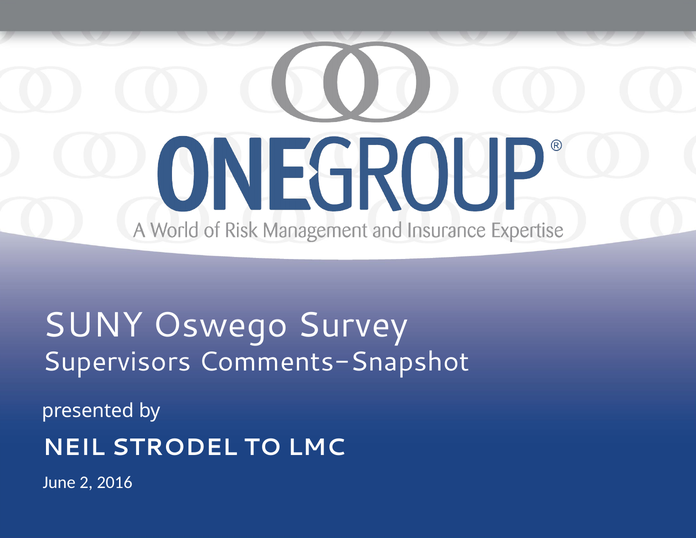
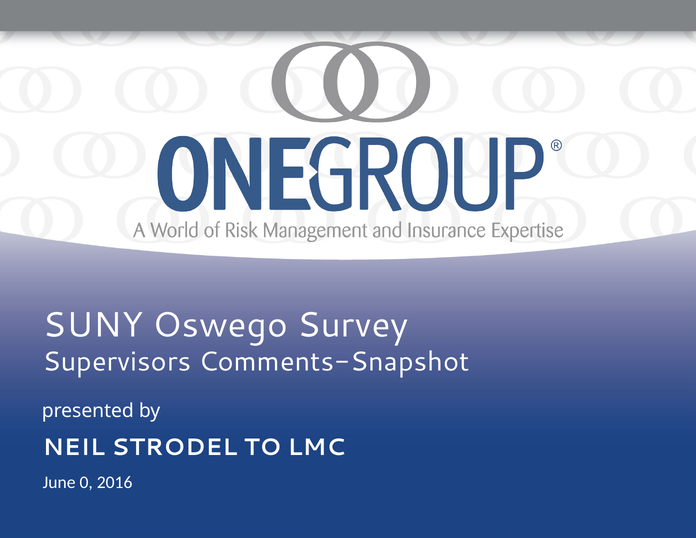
2: 2 -> 0 (86, 482)
